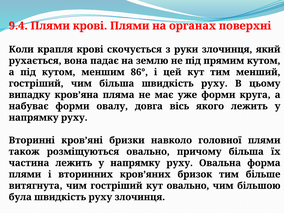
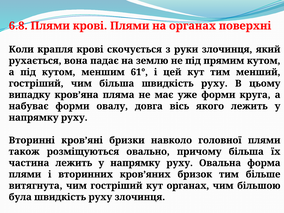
9.4: 9.4 -> 6.8 (18, 26)
86°: 86° -> 61° (139, 72)
кут овально: овально -> органах (188, 186)
